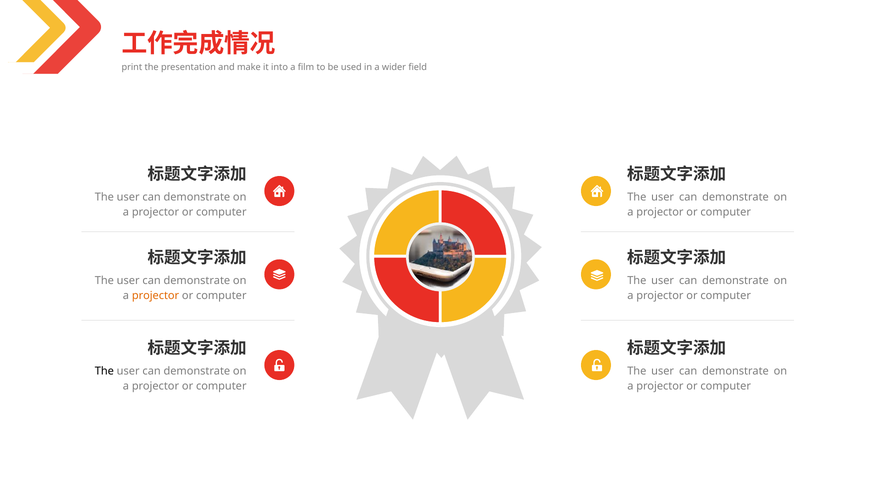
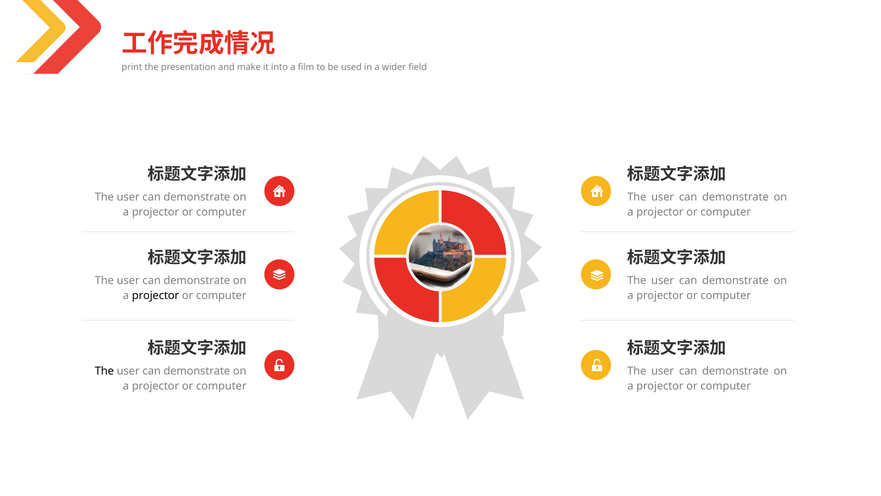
projector colour: orange -> black (156, 295)
